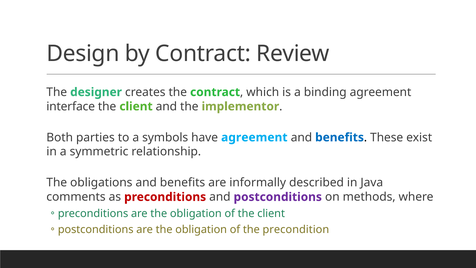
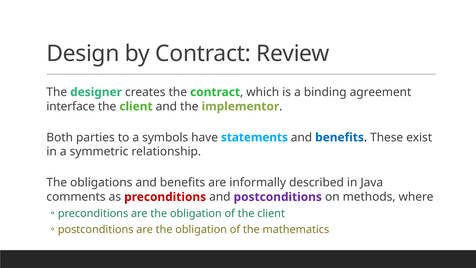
have agreement: agreement -> statements (254, 137)
precondition: precondition -> mathematics (296, 229)
